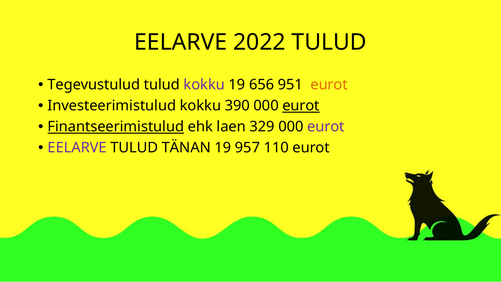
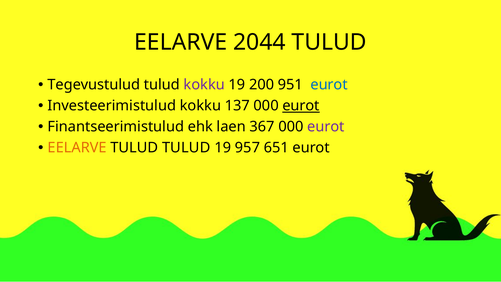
2022: 2022 -> 2044 (259, 42)
656: 656 -> 200 (262, 85)
eurot colour: orange -> blue (329, 85)
390: 390 -> 137 (237, 106)
Finantseerimistulud underline: present -> none (116, 127)
329: 329 -> 367 (262, 127)
EELARVE colour: purple -> orange (77, 148)
TULUD TÄNAN: TÄNAN -> TULUD (186, 148)
110: 110 -> 651 (276, 148)
